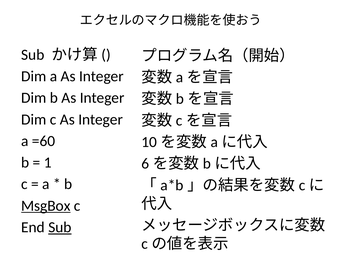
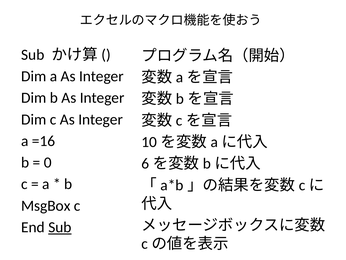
=60: =60 -> =16 (44, 141)
1: 1 -> 0 (48, 162)
MsgBox underline: present -> none (46, 205)
